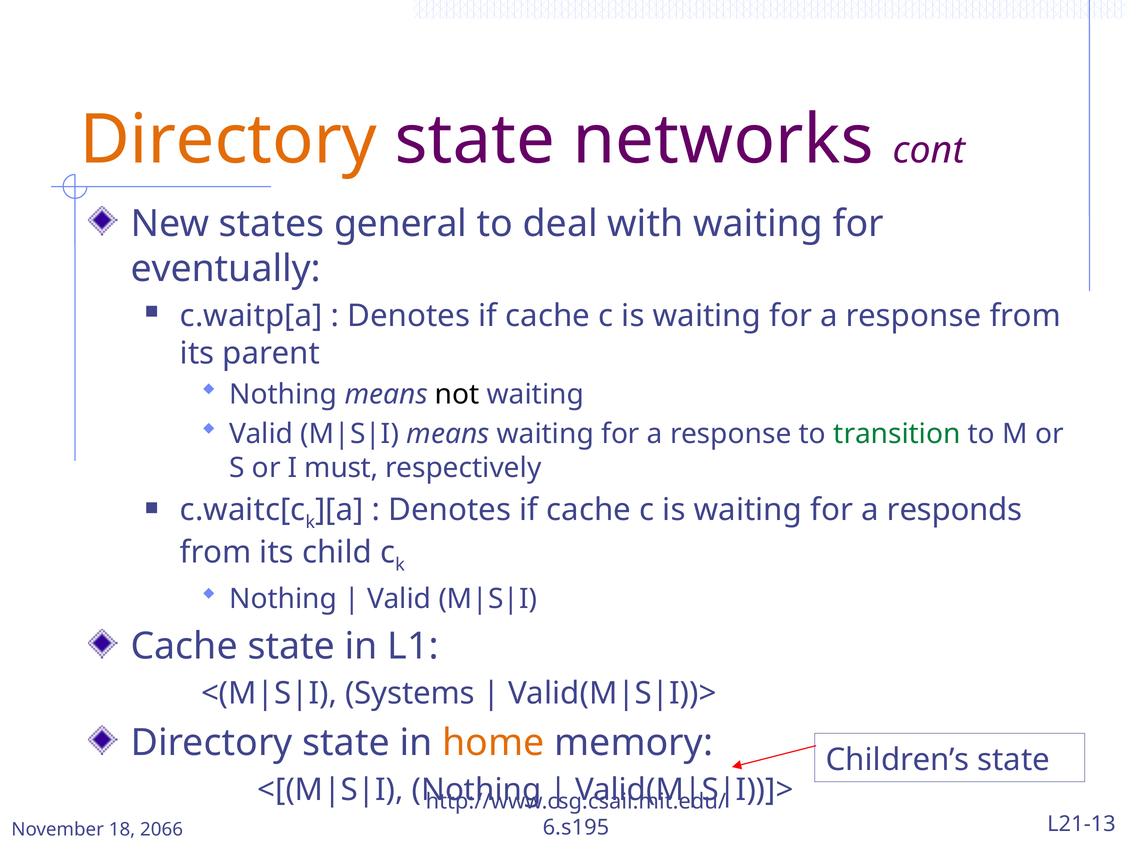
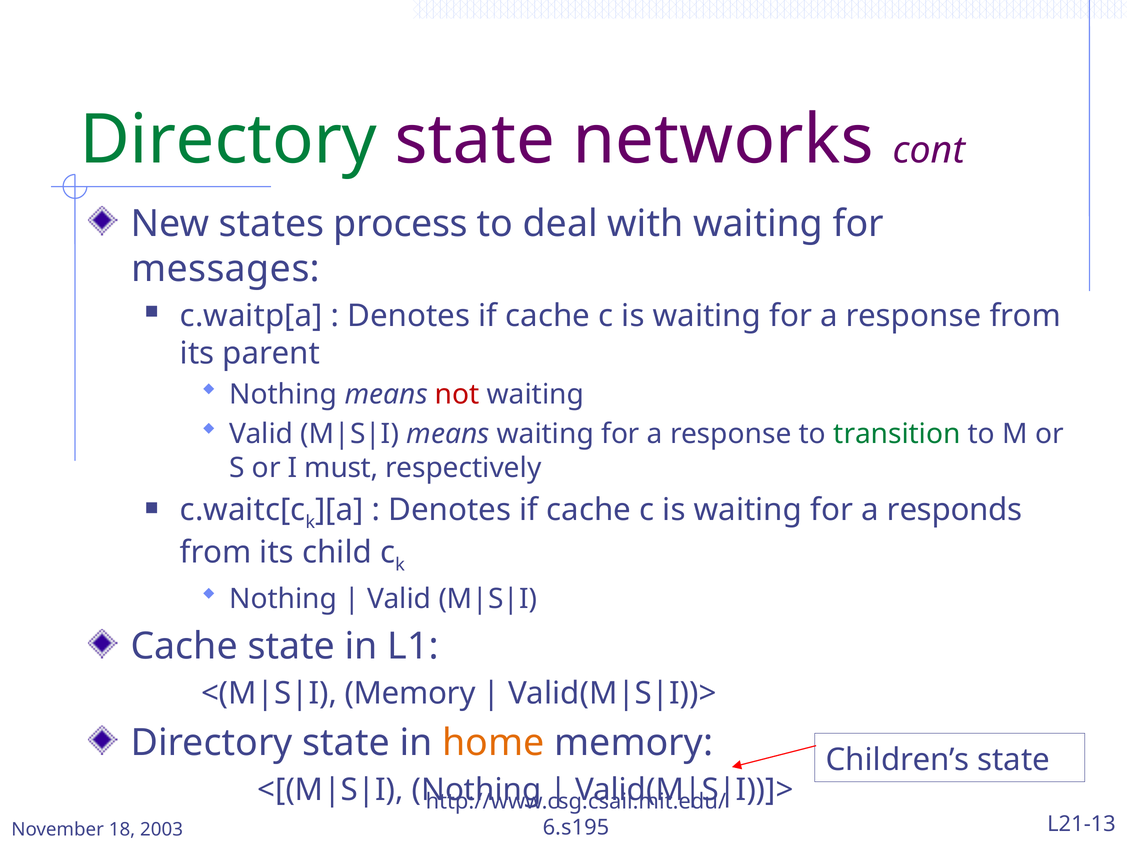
Directory colour: orange -> green (228, 140)
general: general -> process (401, 224)
eventually: eventually -> messages (226, 269)
not colour: black -> red (457, 395)
Systems: Systems -> Memory (410, 694)
2066: 2066 -> 2003 (162, 830)
